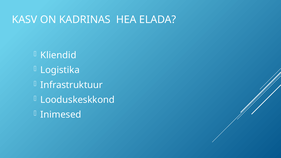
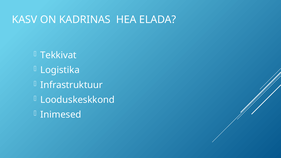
Kliendid: Kliendid -> Tekkivat (58, 55)
